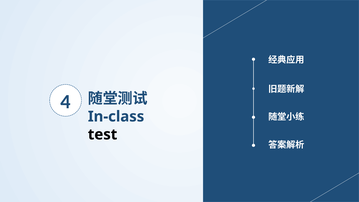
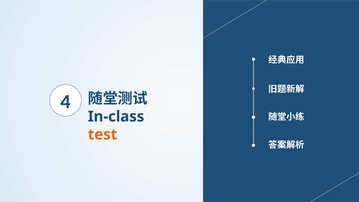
test colour: black -> orange (103, 134)
